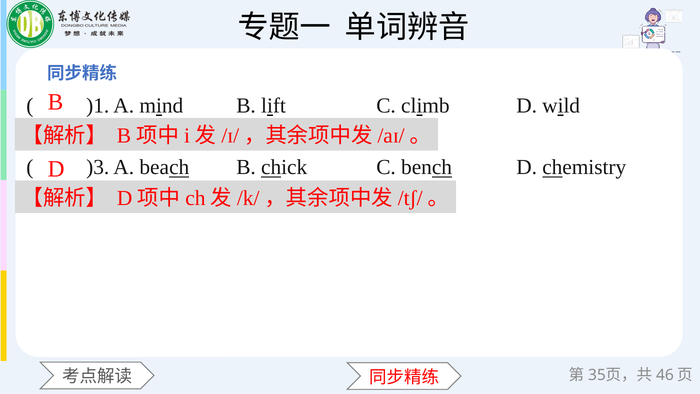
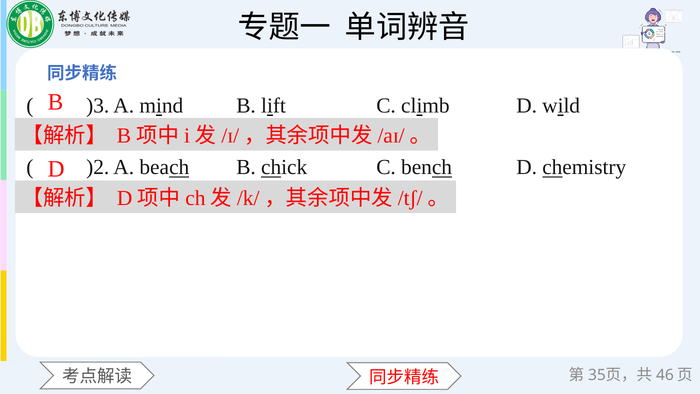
)1: )1 -> )3 (98, 106)
)3: )3 -> )2 (98, 167)
